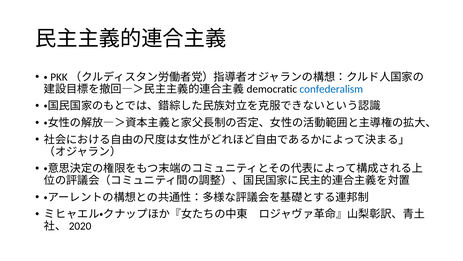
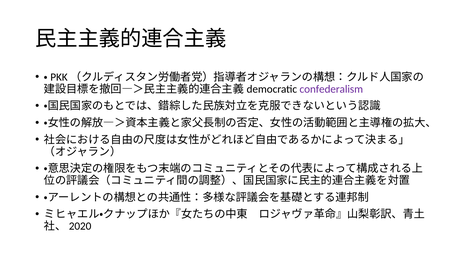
confederalism colour: blue -> purple (331, 89)
